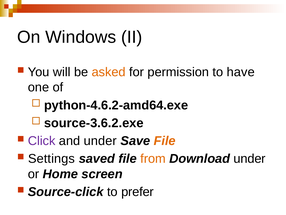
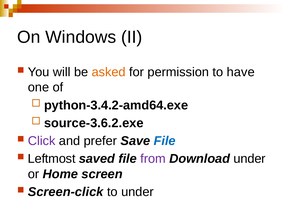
python-4.6.2-amd64.exe: python-4.6.2-amd64.exe -> python-3.4.2-amd64.exe (116, 105)
and under: under -> prefer (100, 141)
File colour: orange -> blue (165, 141)
Settings: Settings -> Leftmost (52, 158)
from colour: orange -> purple (153, 158)
Source-click: Source-click -> Screen-click (66, 191)
to prefer: prefer -> under (137, 191)
